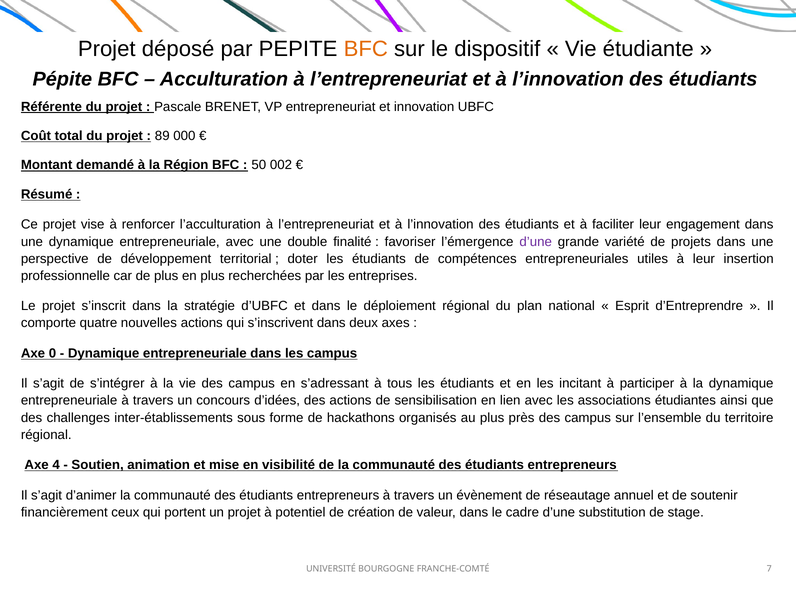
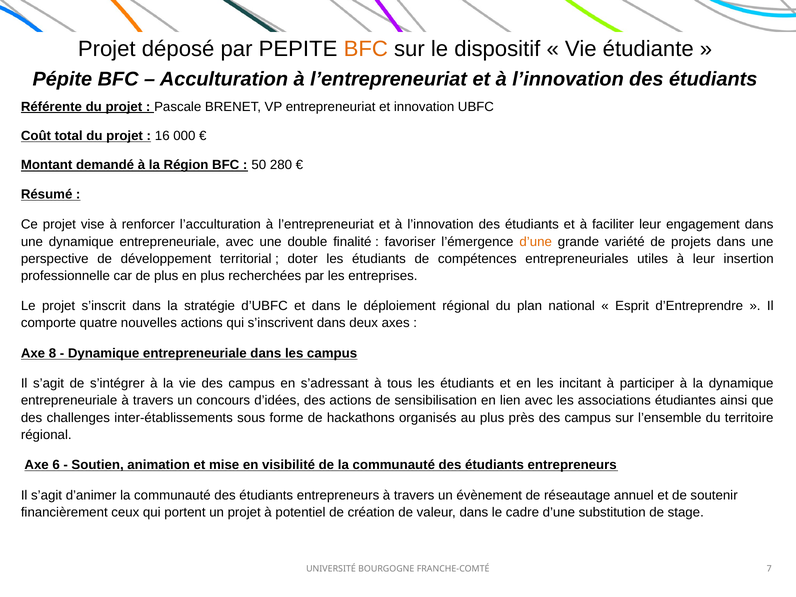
89: 89 -> 16 (162, 136)
002: 002 -> 280 (281, 165)
d’une colour: purple -> orange (536, 242)
0: 0 -> 8 (53, 353)
4: 4 -> 6 (56, 465)
